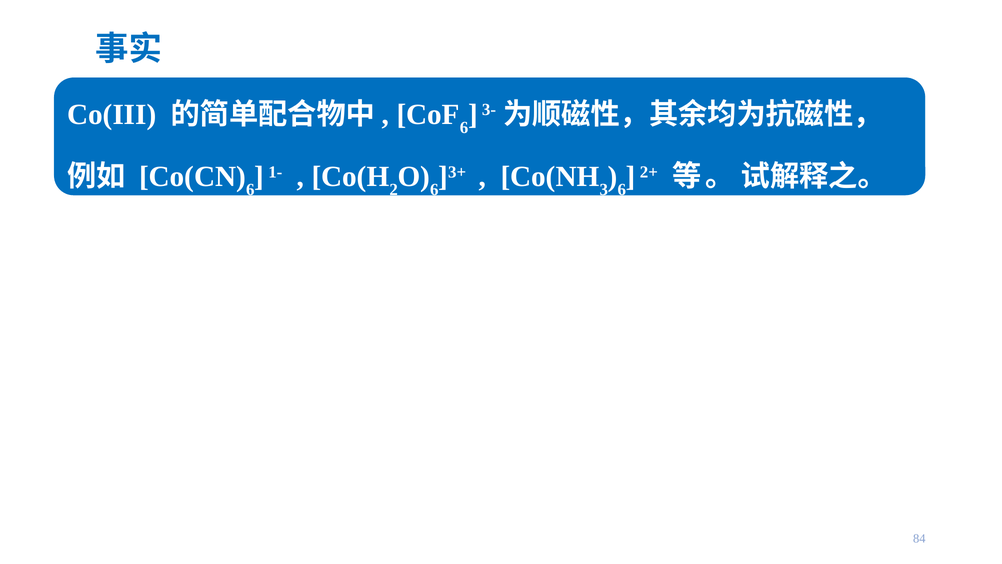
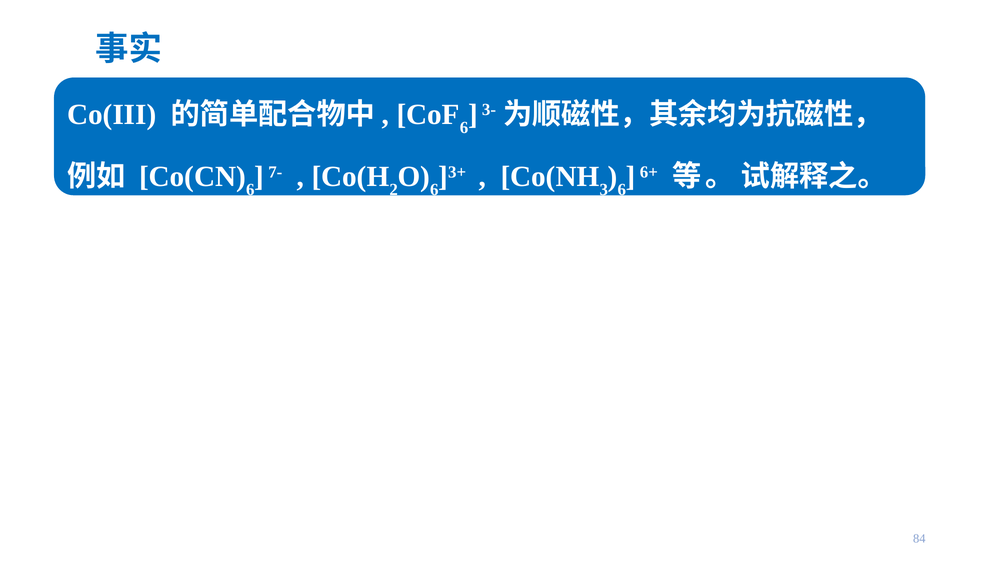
1-: 1- -> 7- (275, 172)
2+: 2+ -> 6+ (649, 172)
